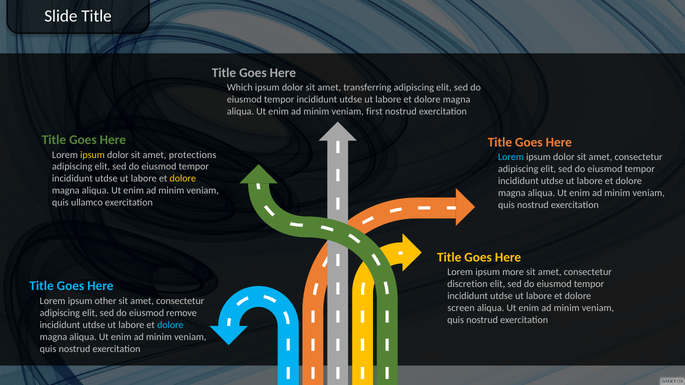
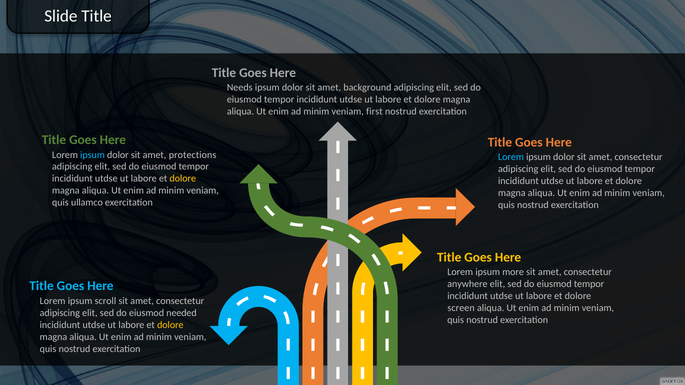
Which: Which -> Needs (240, 88)
transferring: transferring -> background (367, 88)
ipsum colour: yellow -> light blue (92, 155)
discretion: discretion -> anywhere (467, 284)
other: other -> scroll (105, 301)
remove: remove -> needed (181, 313)
dolore colour: light blue -> yellow (170, 325)
